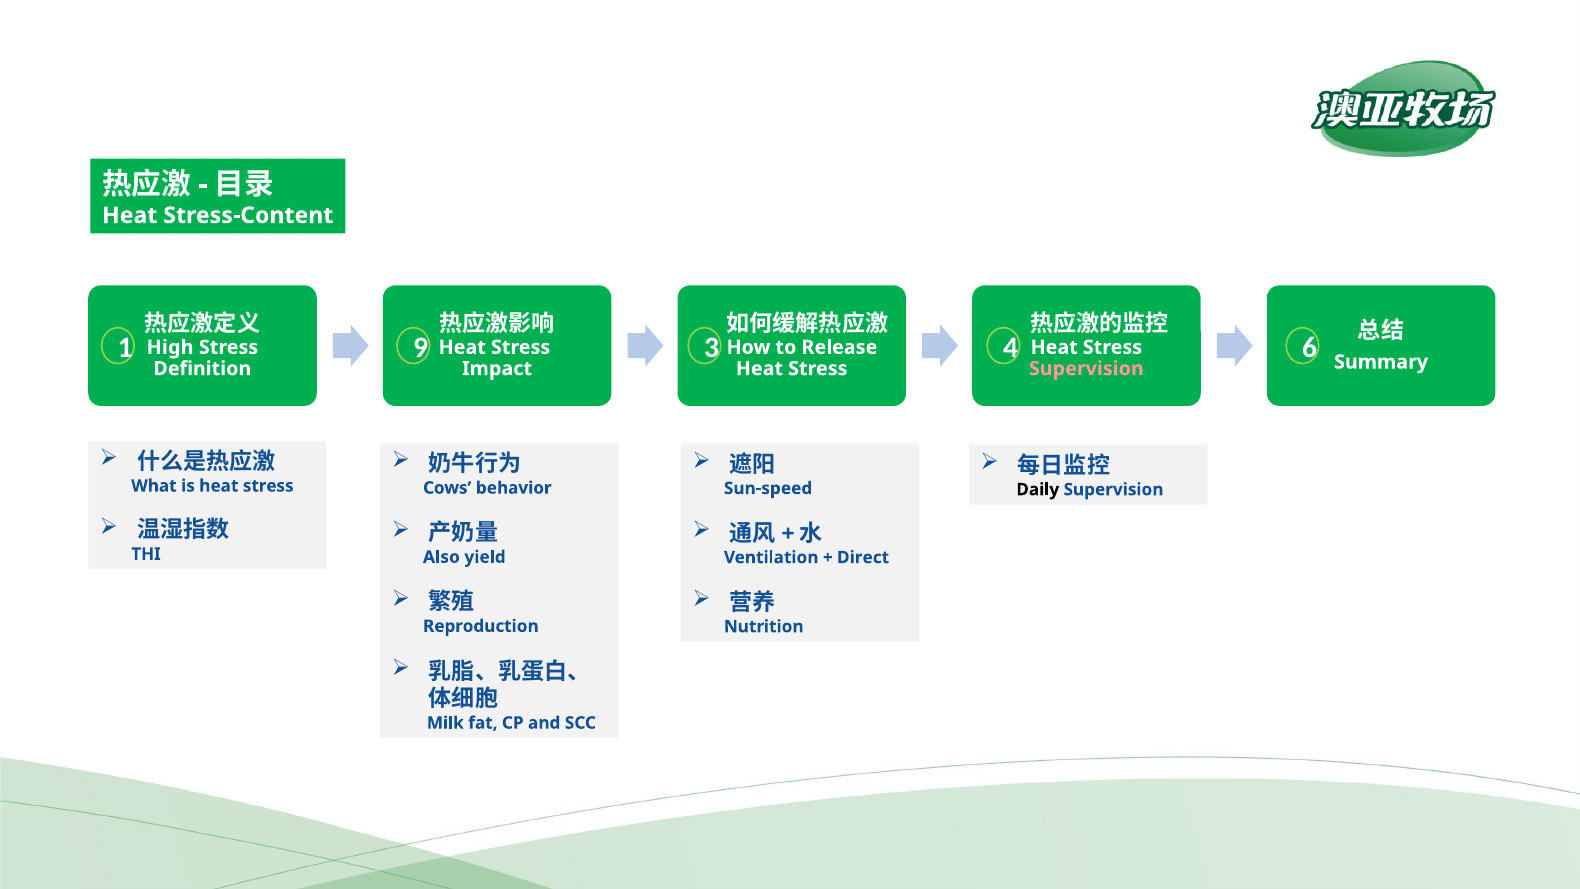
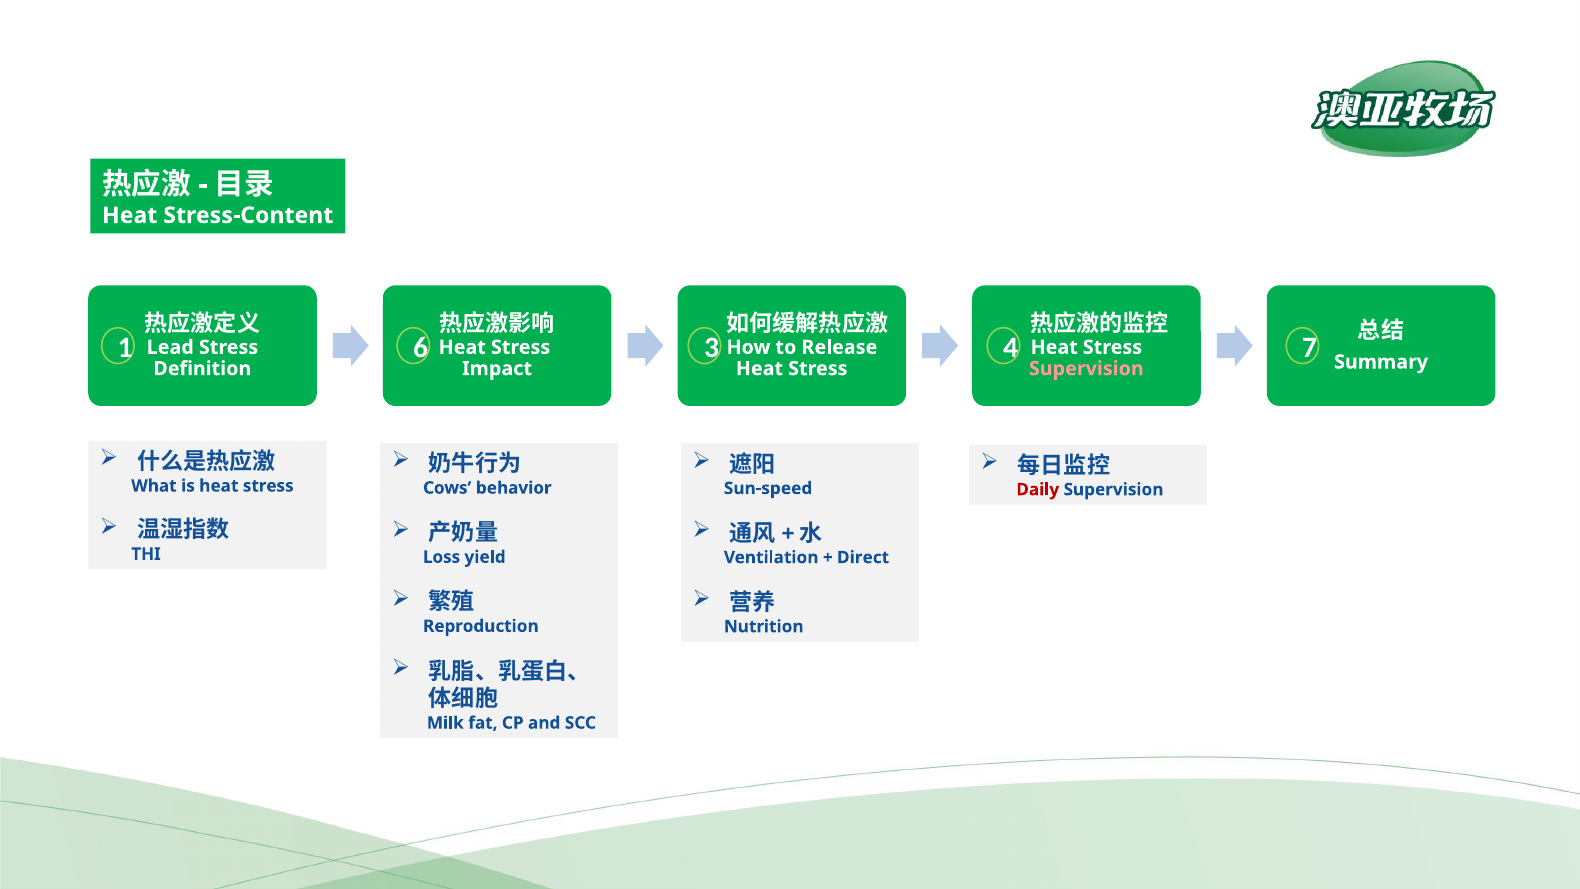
9: 9 -> 6 (421, 348)
6: 6 -> 7 (1310, 348)
High: High -> Lead (170, 347)
Daily colour: black -> red (1038, 489)
Also: Also -> Loss (442, 557)
